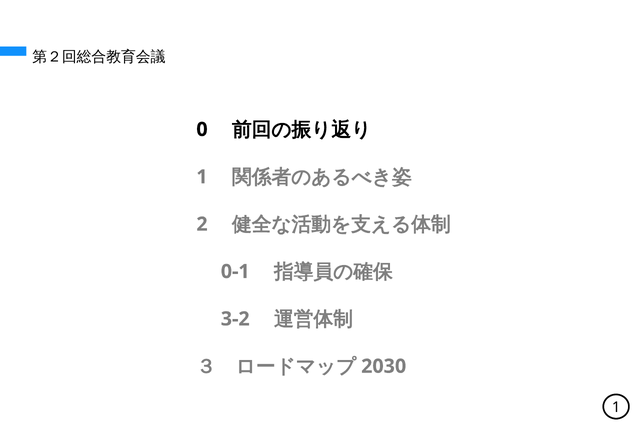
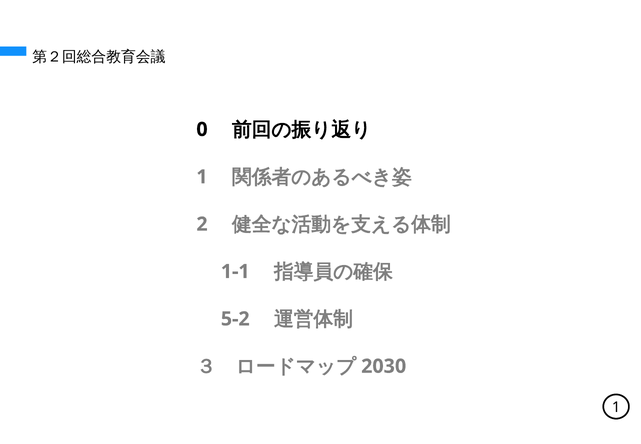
0-1: 0-1 -> 1-1 (235, 271)
3-2: 3-2 -> 5-2 (235, 319)
